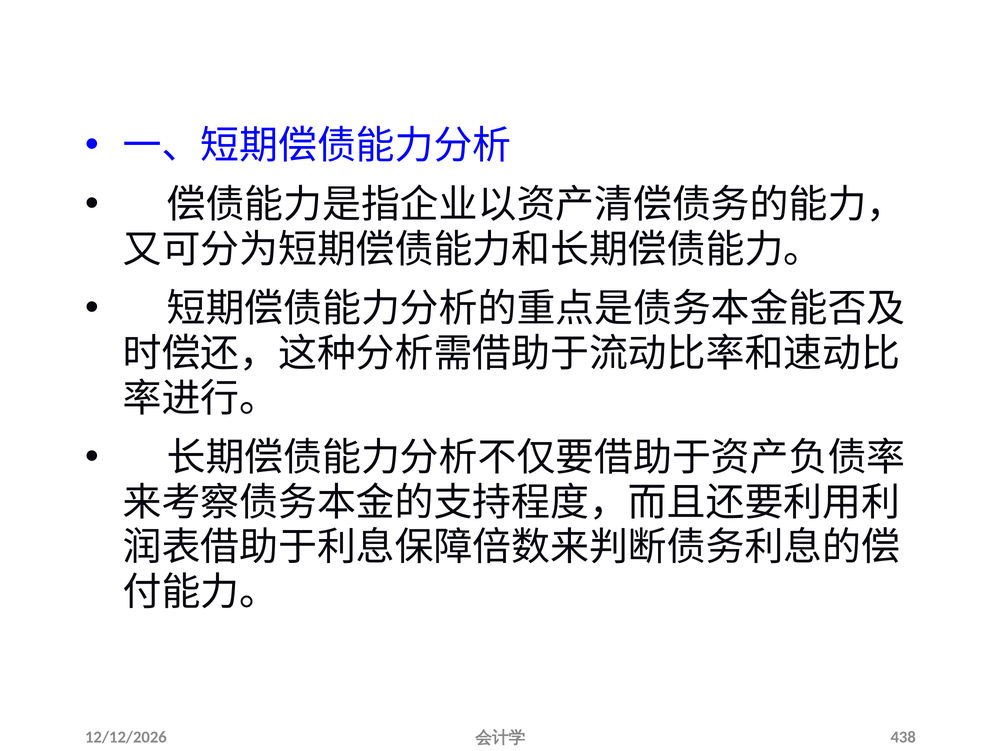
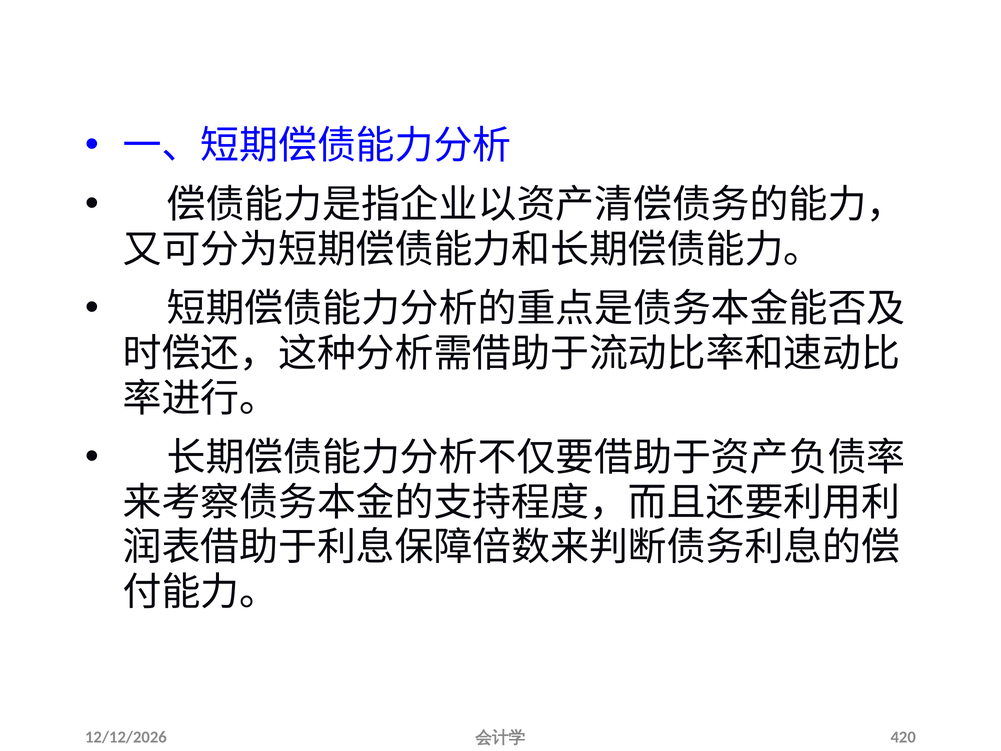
438: 438 -> 420 (903, 737)
